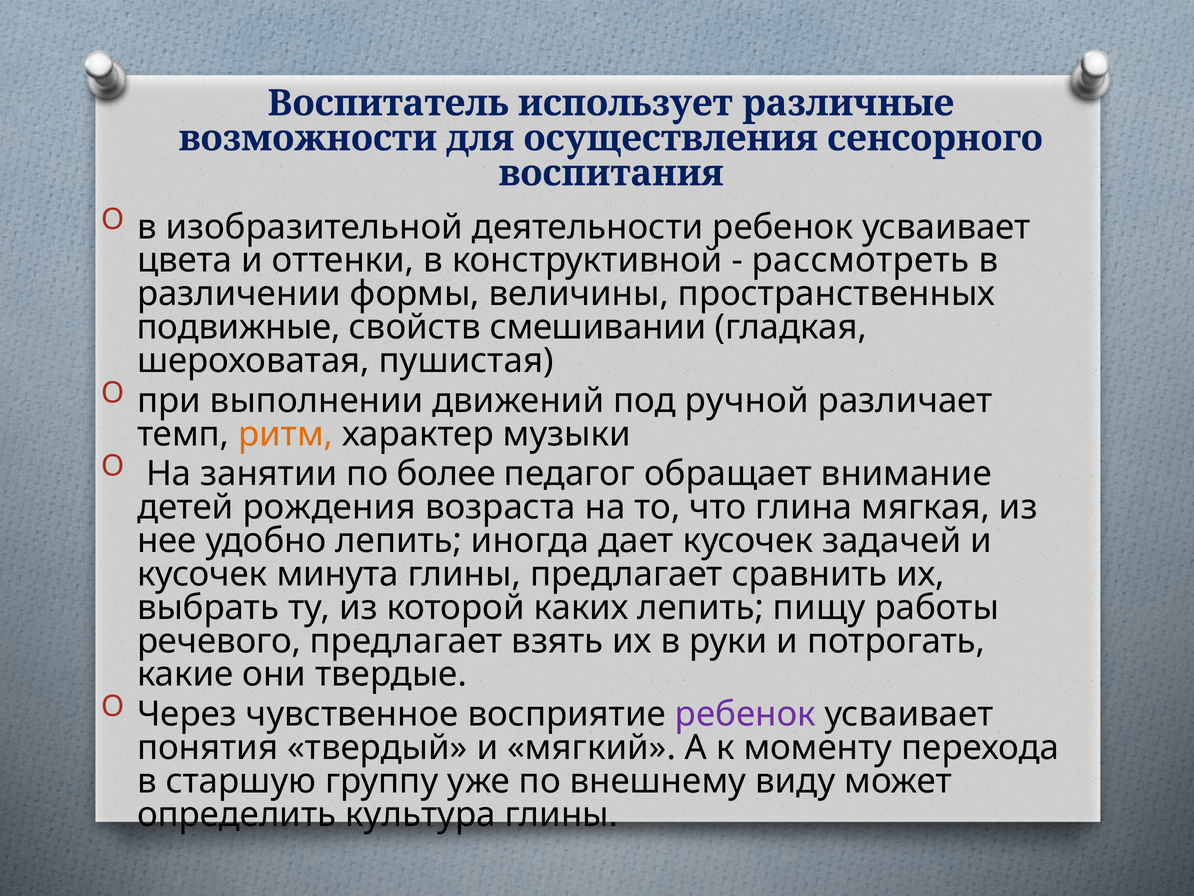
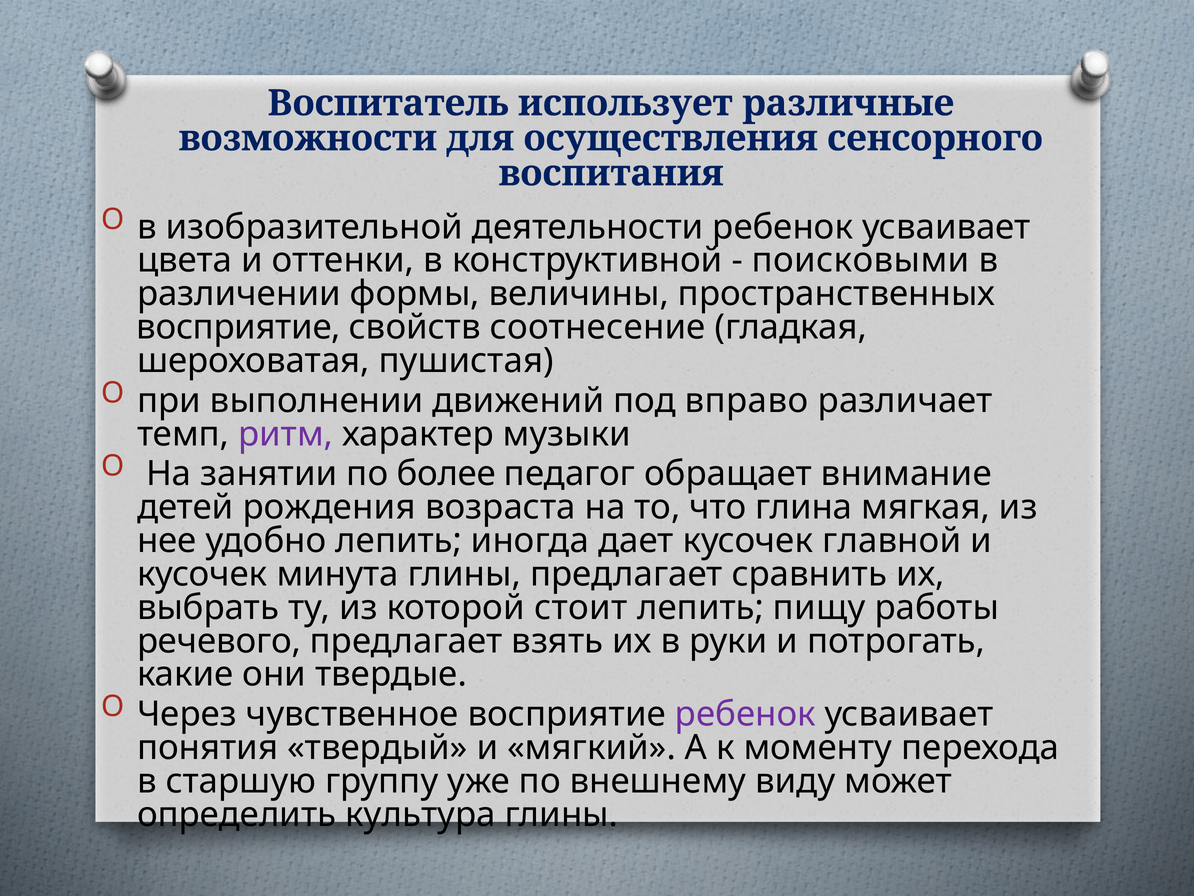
рассмотреть: рассмотреть -> поисковыми (861, 260)
подвижные: подвижные -> восприятие (239, 327)
смешивании: смешивании -> соотнесение (598, 327)
ручной: ручной -> вправо (747, 400)
ритм colour: orange -> purple (286, 434)
задачей: задачей -> главной (892, 540)
каких: каких -> стоит (581, 607)
